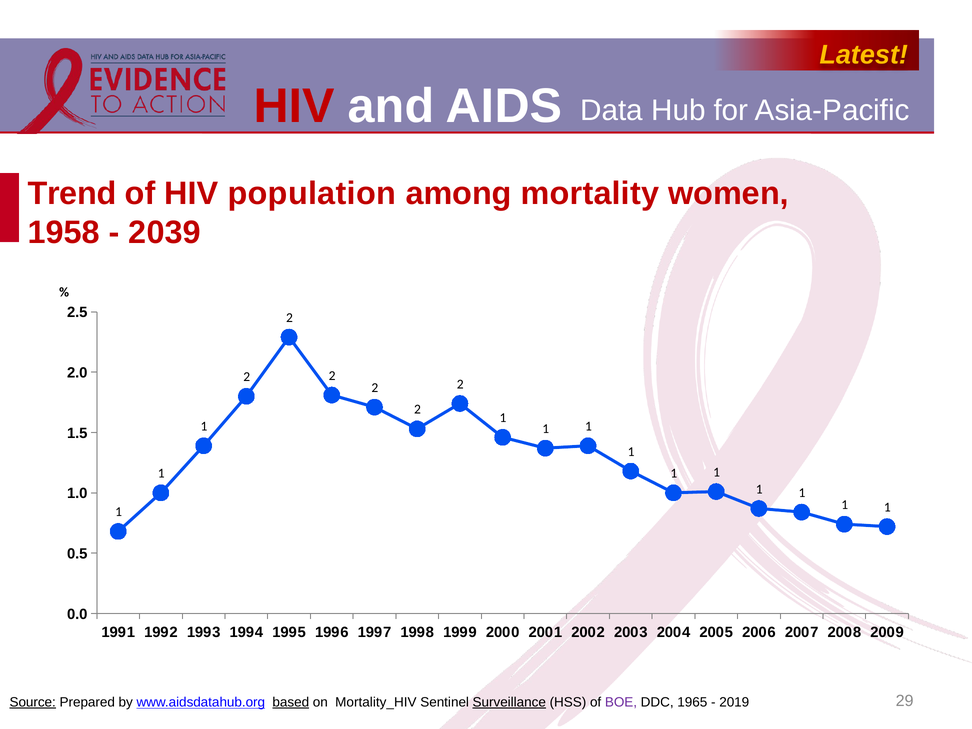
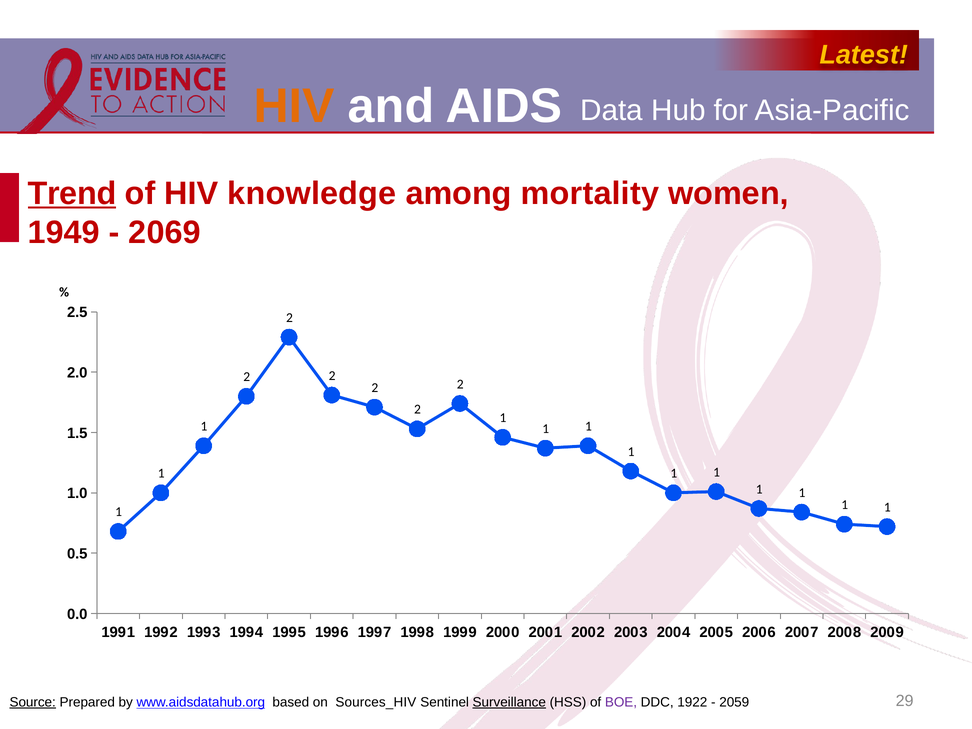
HIV colour: red -> orange (294, 106)
Trend underline: none -> present (72, 194)
population: population -> knowledge (312, 194)
1958: 1958 -> 1949 (64, 233)
2039: 2039 -> 2069 (165, 233)
based underline: present -> none (291, 702)
Mortality_HIV: Mortality_HIV -> Sources_HIV (376, 702)
1965: 1965 -> 1922 (692, 702)
2019: 2019 -> 2059 (734, 702)
